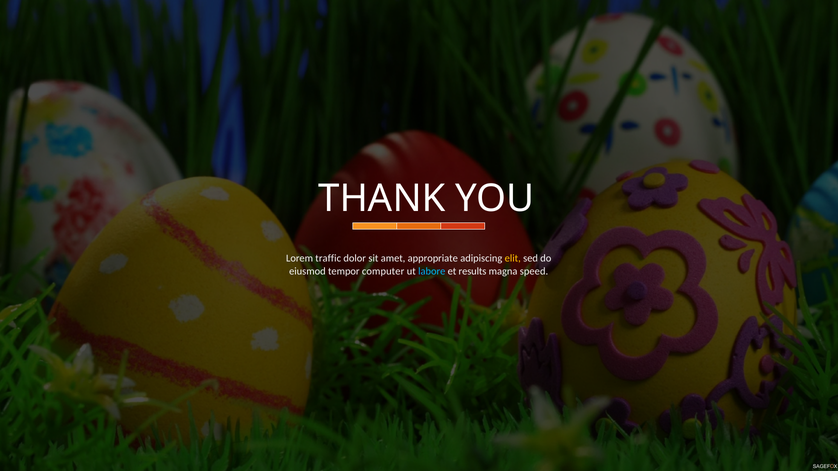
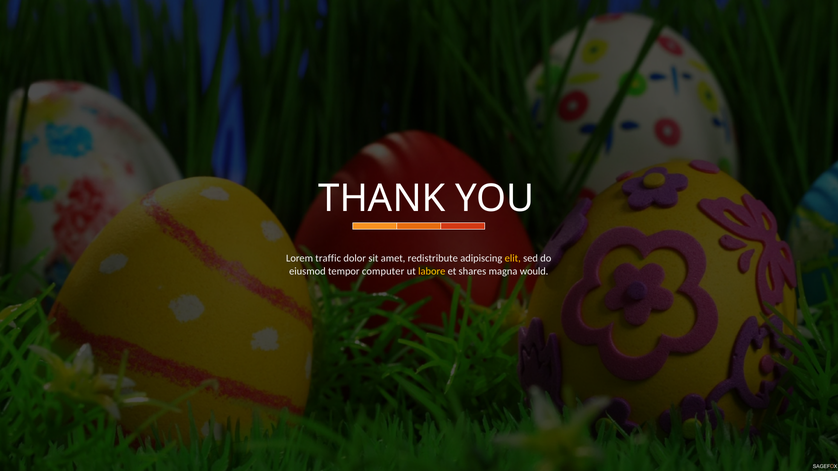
appropriate: appropriate -> redistribute (433, 259)
labore colour: light blue -> yellow (432, 271)
results: results -> shares (472, 271)
speed: speed -> would (534, 271)
